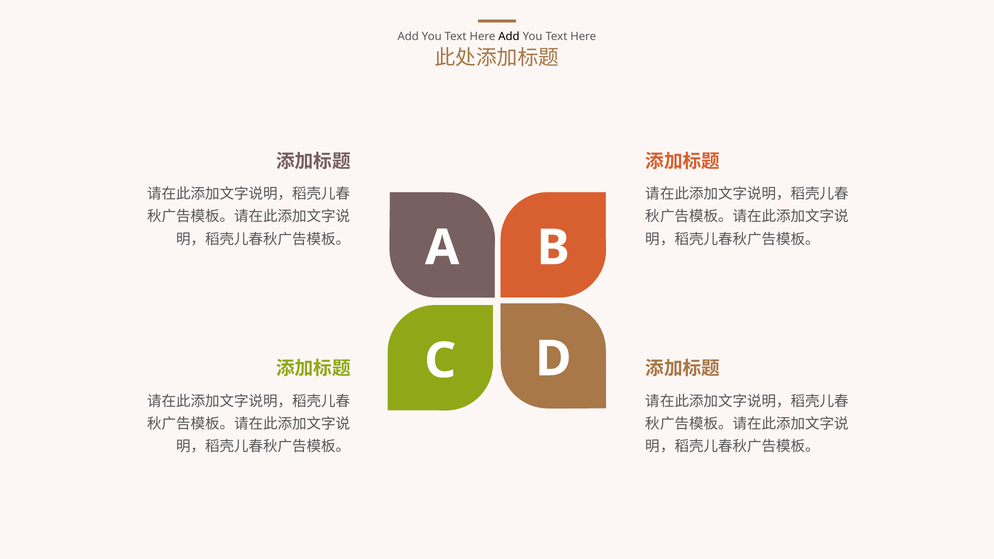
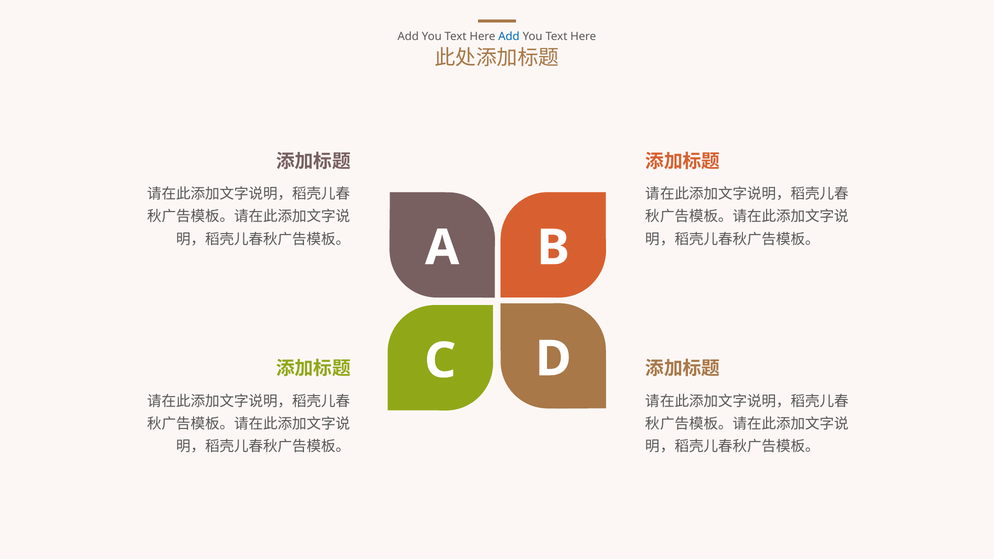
Add colour: black -> blue (509, 37)
